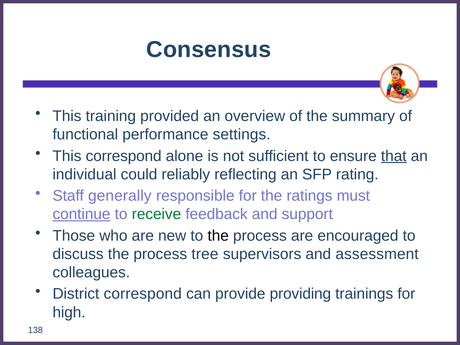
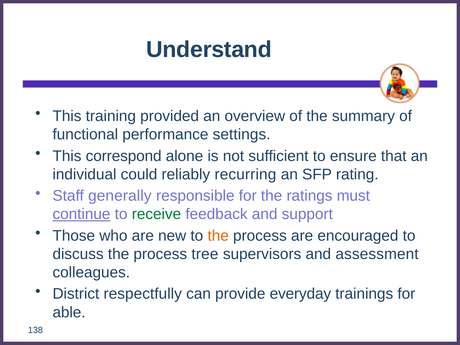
Consensus: Consensus -> Understand (209, 50)
that underline: present -> none (394, 156)
reflecting: reflecting -> recurring (245, 174)
the colour: black -> orange (218, 236)
District correspond: correspond -> respectfully (143, 294)
providing: providing -> everyday (300, 294)
high: high -> able (69, 312)
